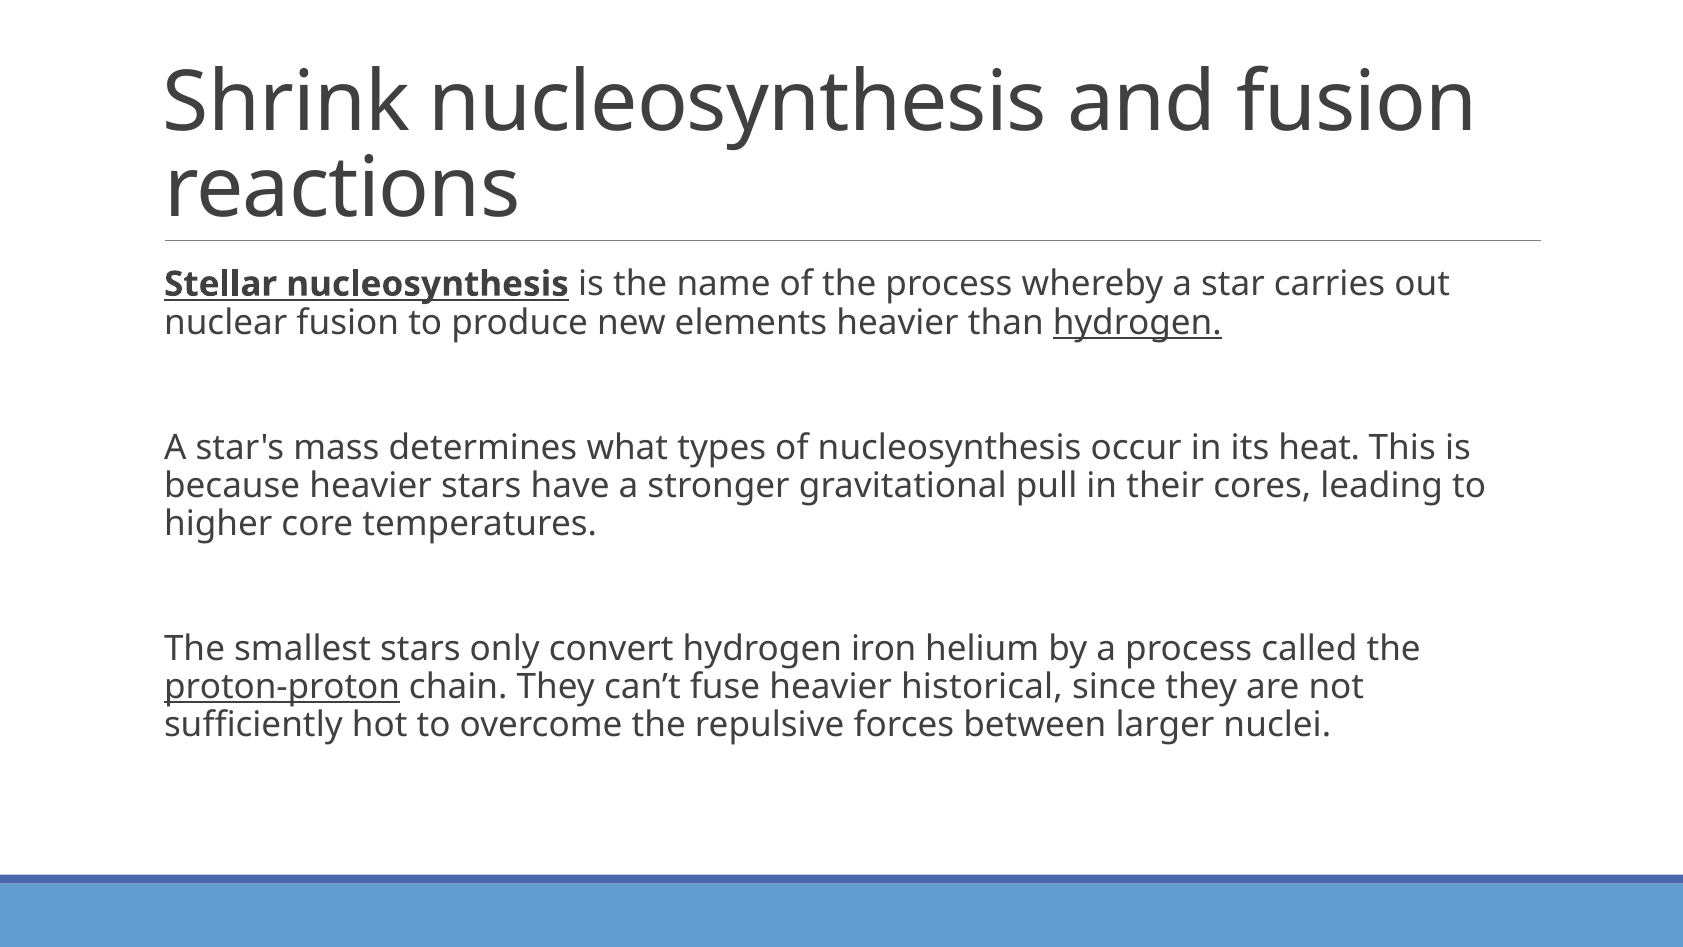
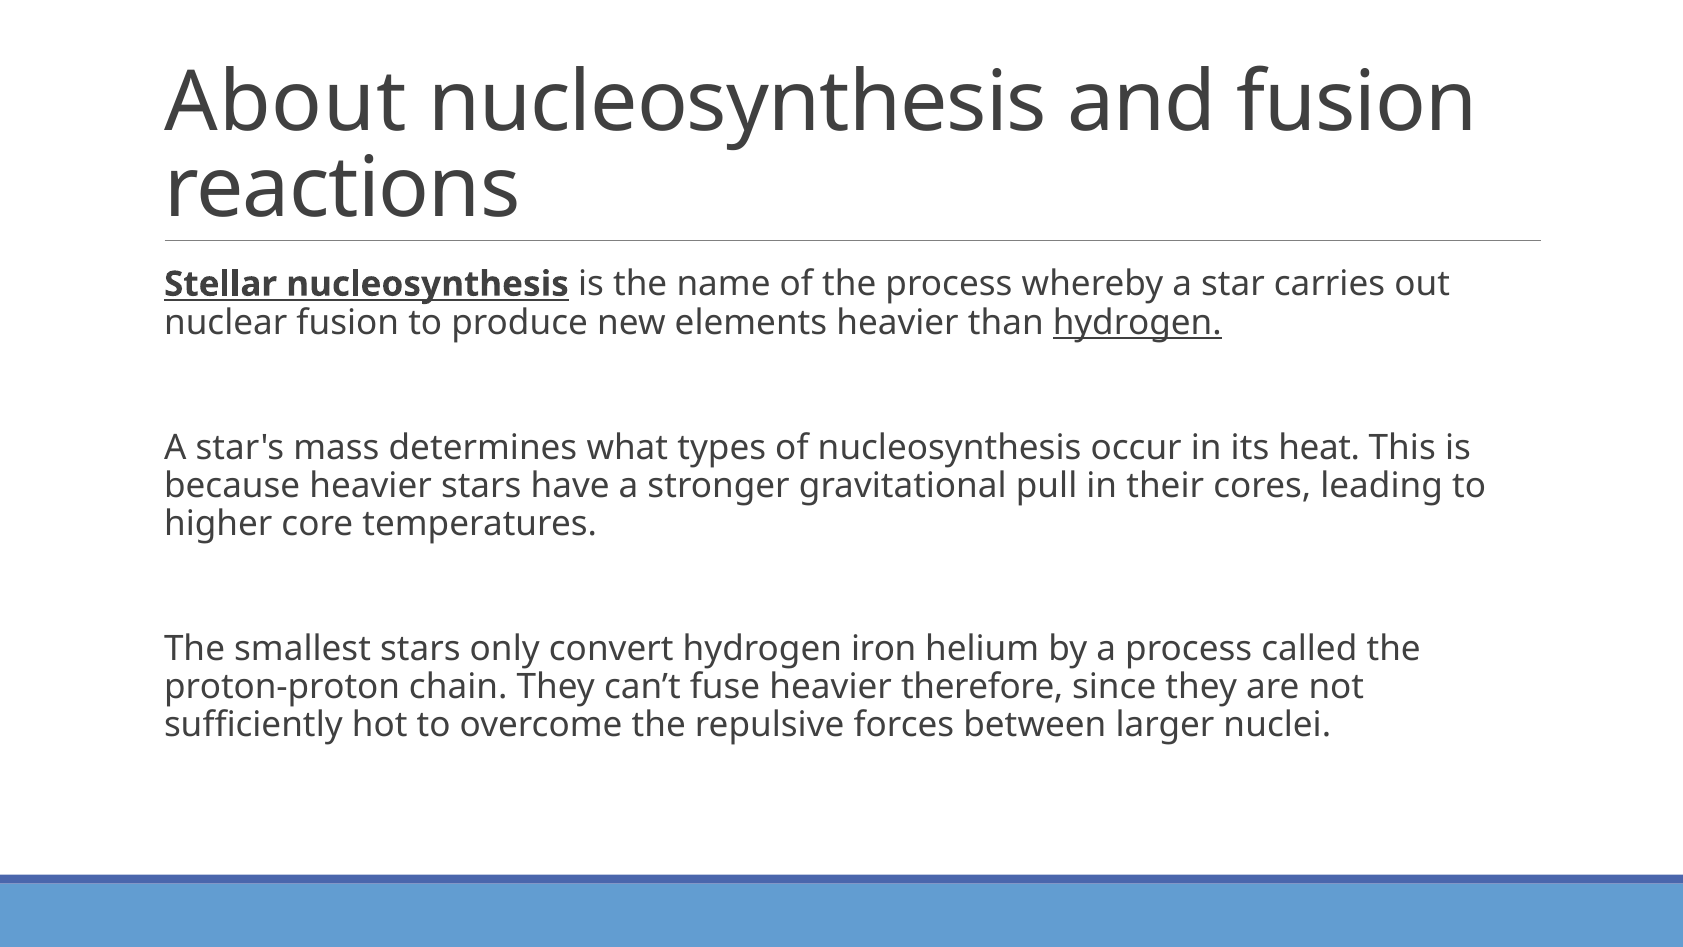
Shrink: Shrink -> About (286, 103)
proton-proton underline: present -> none (282, 687)
historical: historical -> therefore (982, 687)
